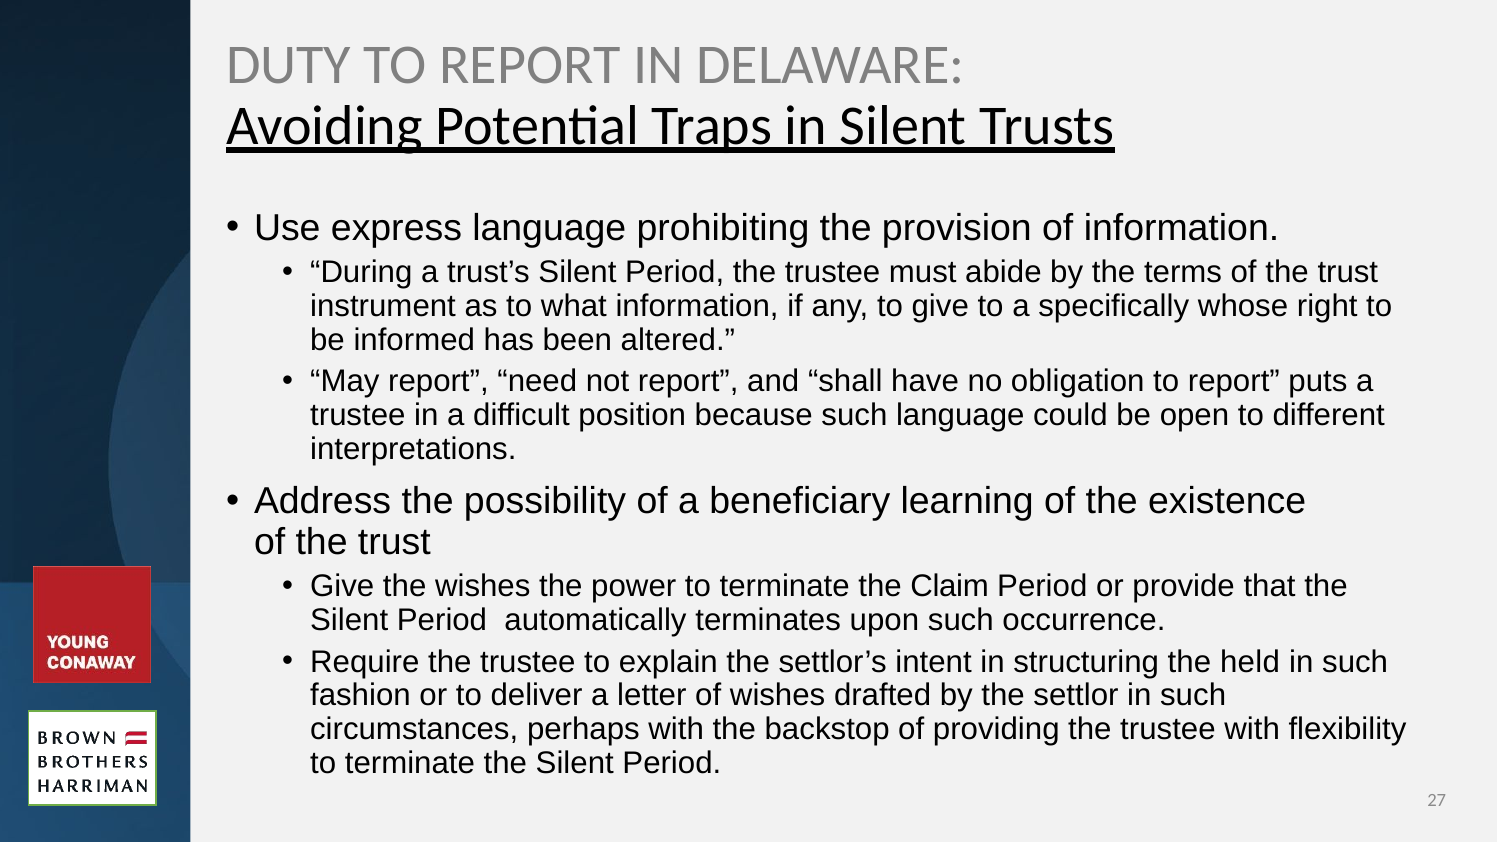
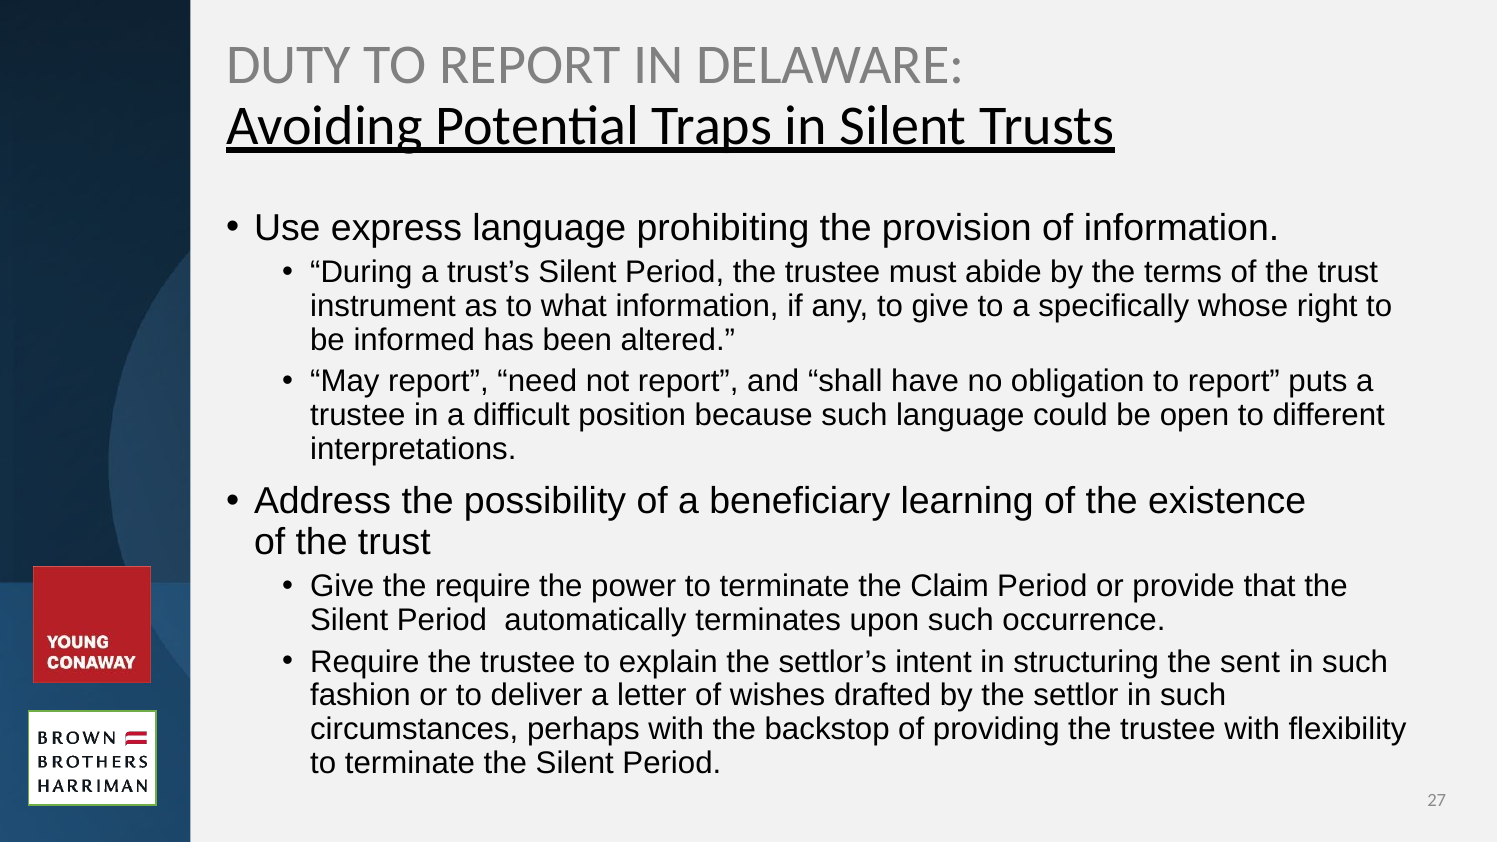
the wishes: wishes -> require (483, 587)
held: held -> sent (1250, 662)
